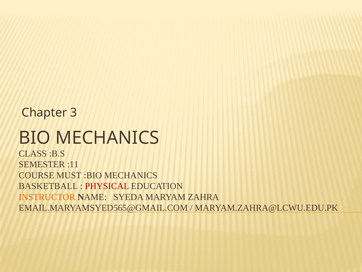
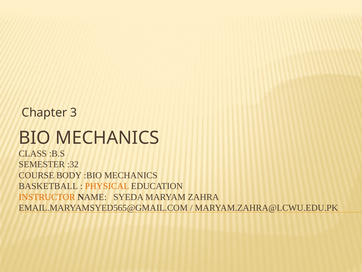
:11: :11 -> :32 (73, 164)
MUST: MUST -> BODY (69, 175)
PHYSICAL colour: red -> orange (107, 186)
